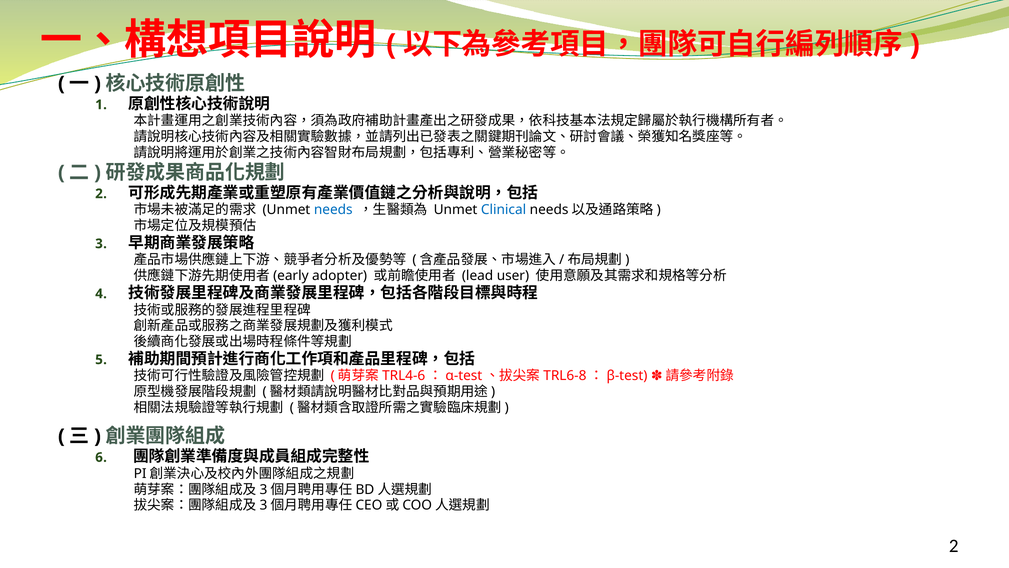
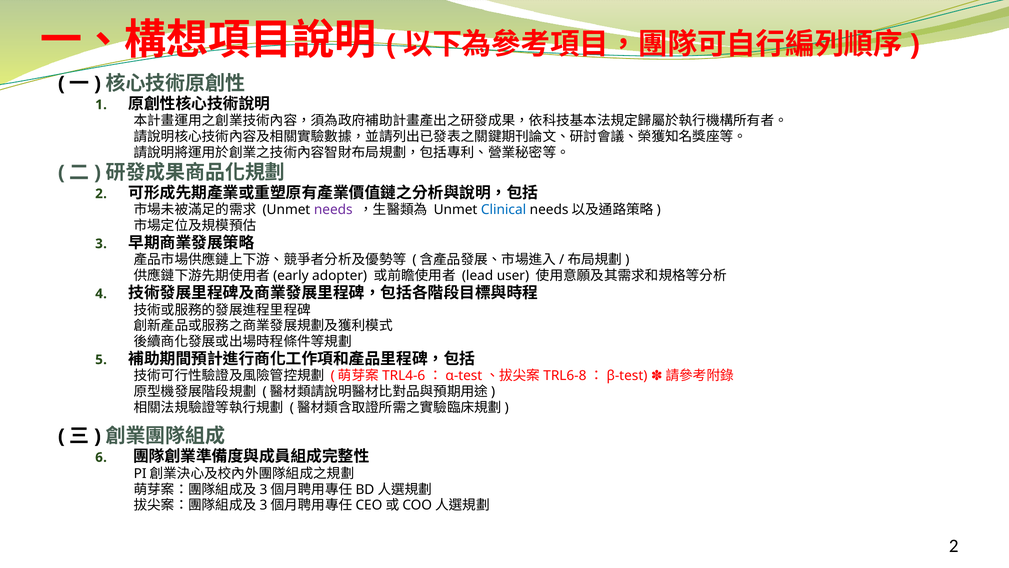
needs colour: blue -> purple (333, 210)
